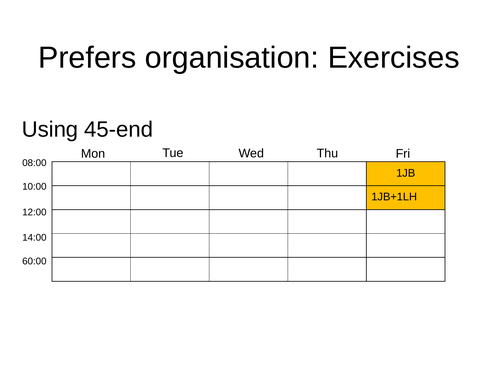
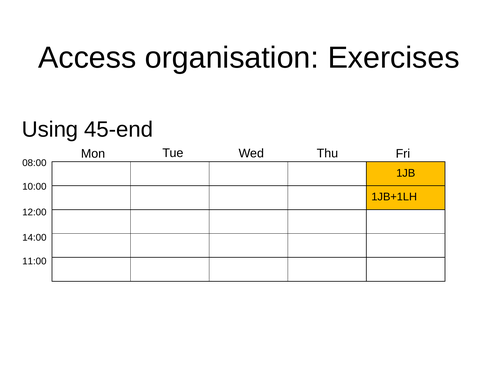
Prefers: Prefers -> Access (87, 58)
60:00: 60:00 -> 11:00 (34, 261)
